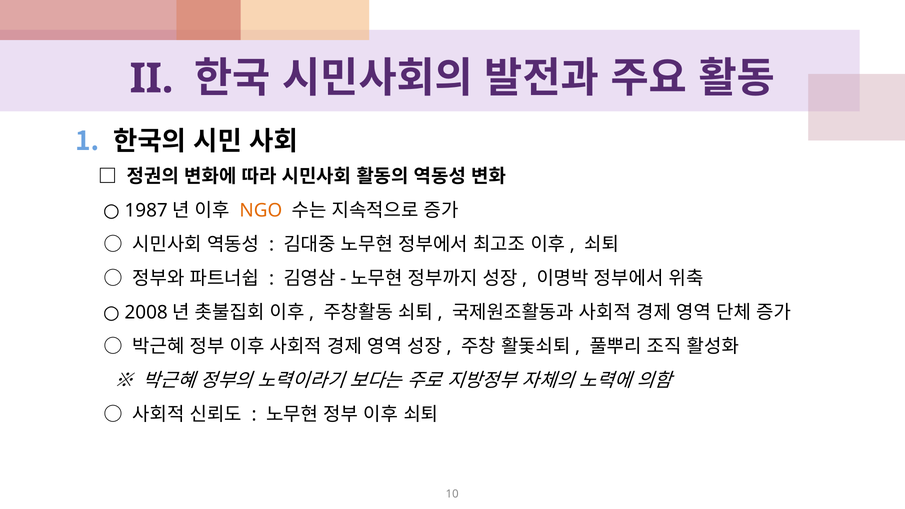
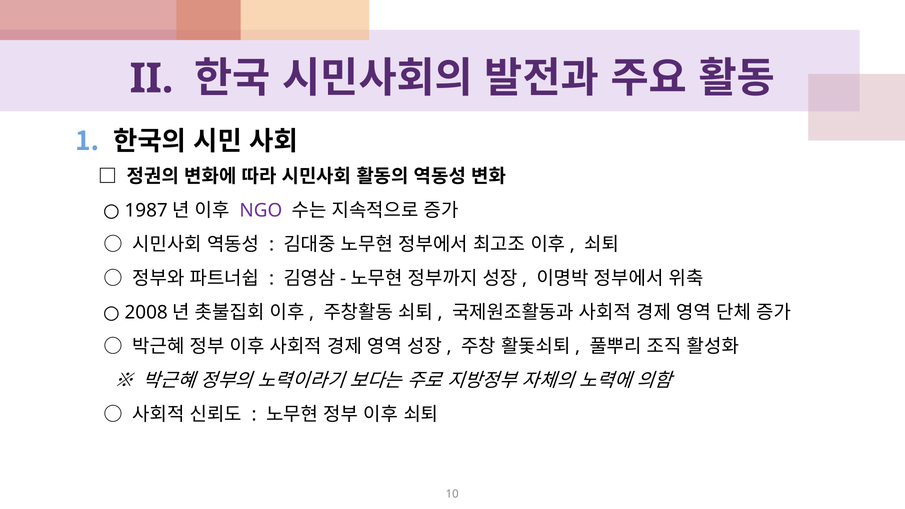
NGO colour: orange -> purple (261, 211)
